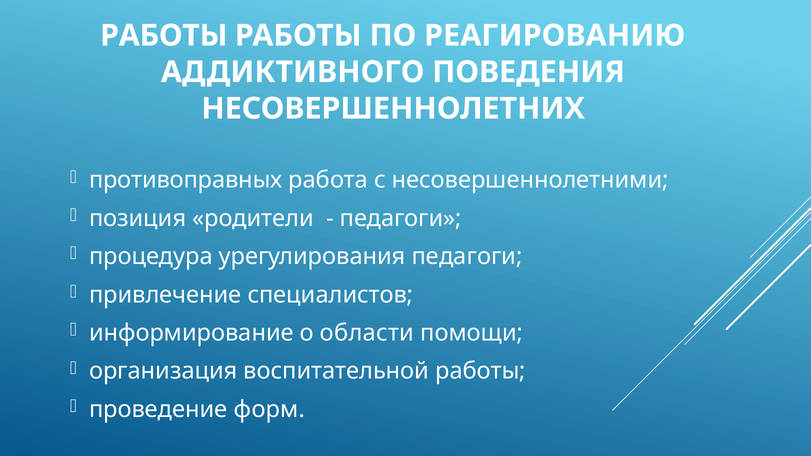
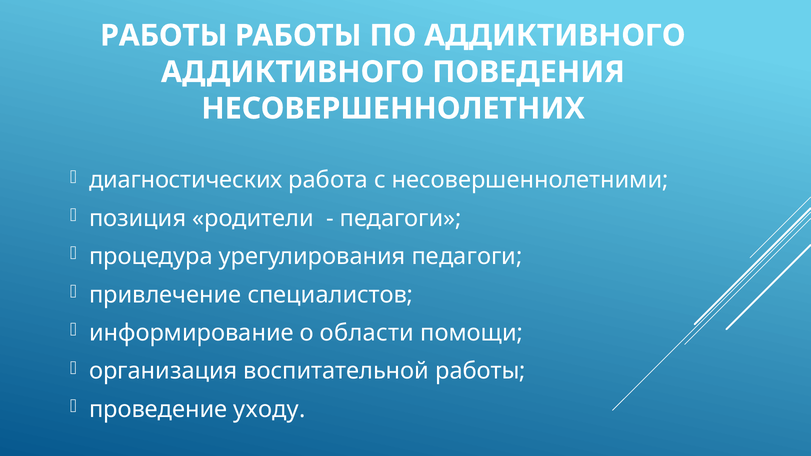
ПО РЕАГИРОВАНИЮ: РЕАГИРОВАНИЮ -> АДДИКТИВНОГО (555, 36)
противоправных: противоправных -> диагностических (186, 180)
форм: форм -> уходу (270, 410)
